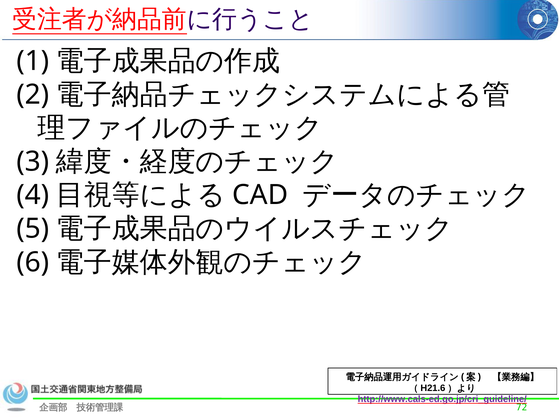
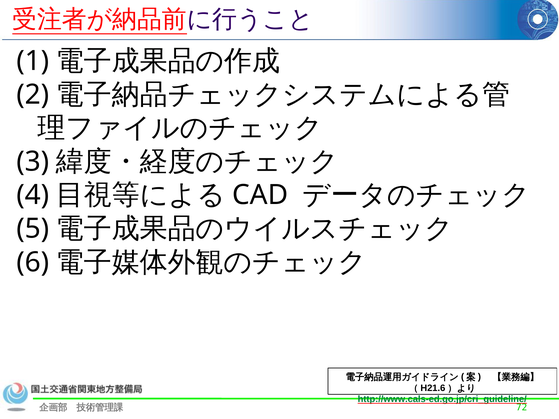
http://www.cals-ed.go.jp/cri_guideline/ colour: purple -> green (442, 399)
